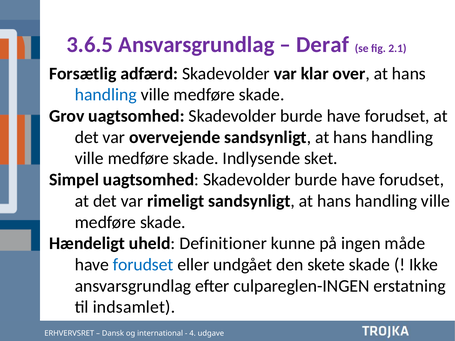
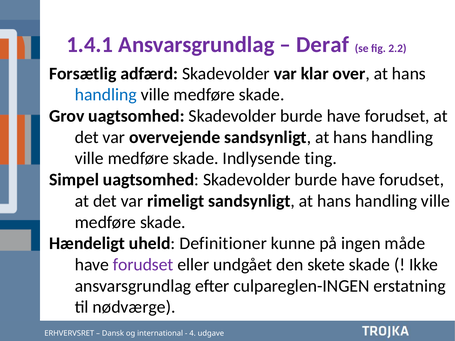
3.6.5: 3.6.5 -> 1.4.1 (90, 45)
2.1: 2.1 -> 2.2 (397, 49)
sket: sket -> ting (321, 159)
forudset colour: blue -> purple (143, 265)
indsamlet: indsamlet -> nødværge (134, 307)
